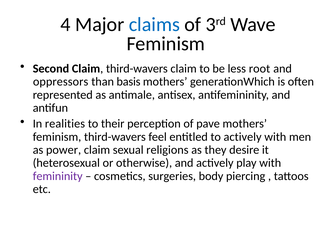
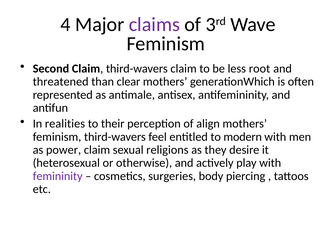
claims colour: blue -> purple (154, 24)
oppressors: oppressors -> threatened (61, 82)
basis: basis -> clear (128, 82)
pave: pave -> align (208, 124)
to actively: actively -> modern (243, 137)
